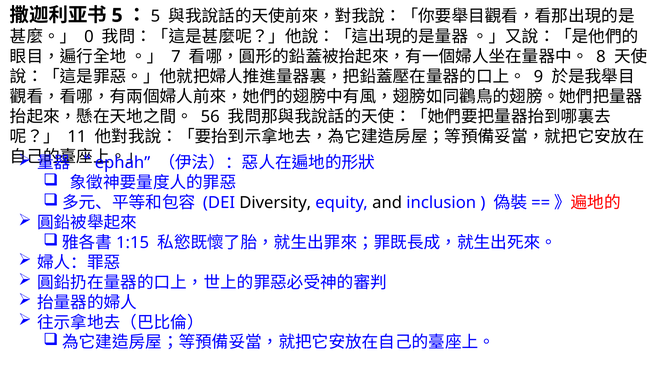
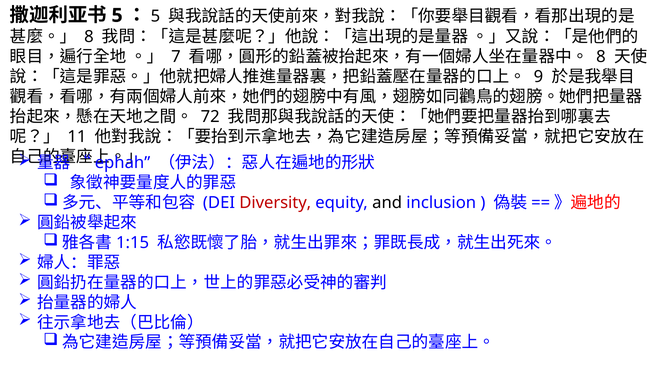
0: 0 -> 8 (89, 37)
56: 56 -> 72 (210, 117)
Diversity colour: black -> red (275, 203)
